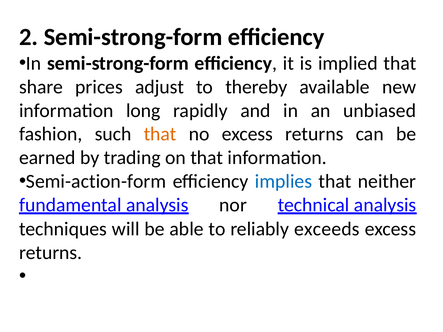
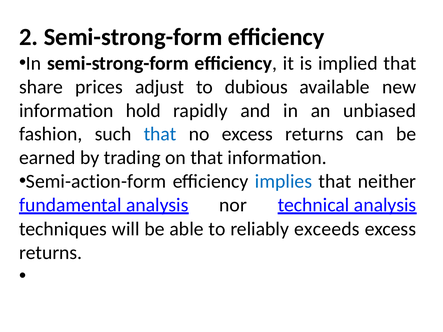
thereby: thereby -> dubious (256, 87)
long: long -> hold (143, 111)
that colour: orange -> blue (160, 134)
